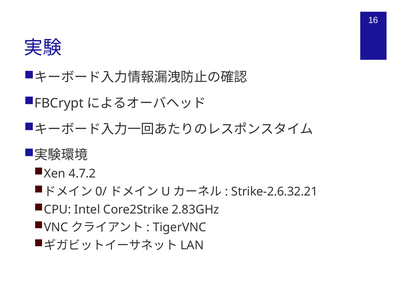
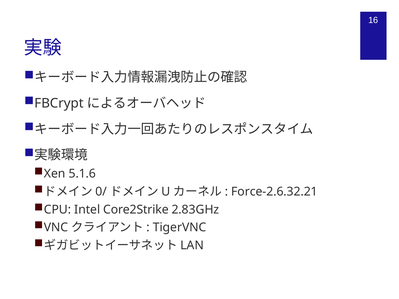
4.7.2: 4.7.2 -> 5.1.6 (82, 174)
Strike-2.6.32.21: Strike-2.6.32.21 -> Force-2.6.32.21 (274, 192)
